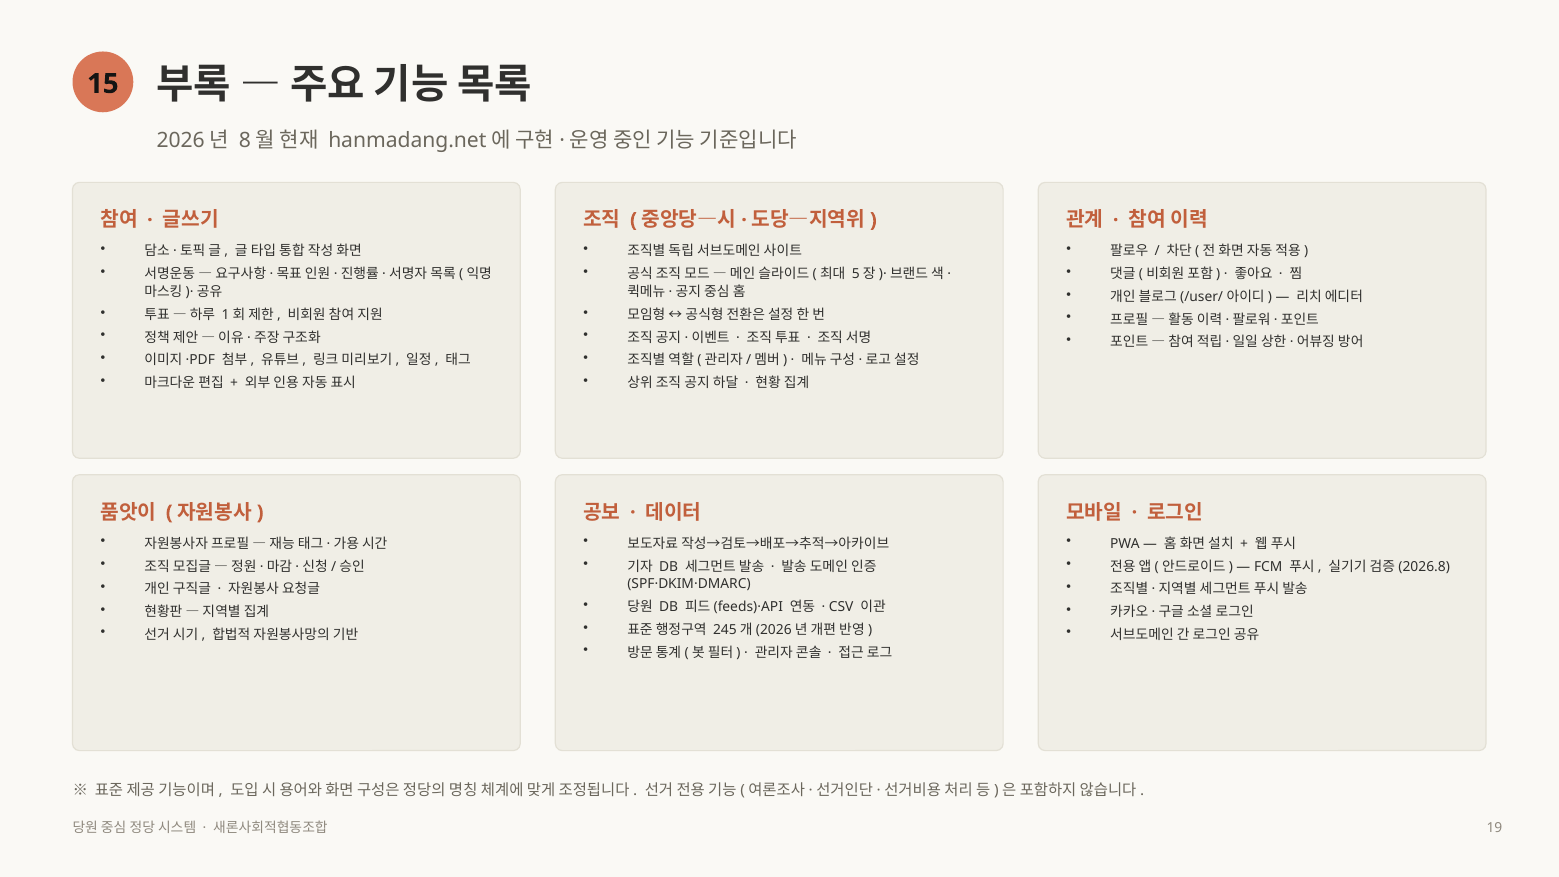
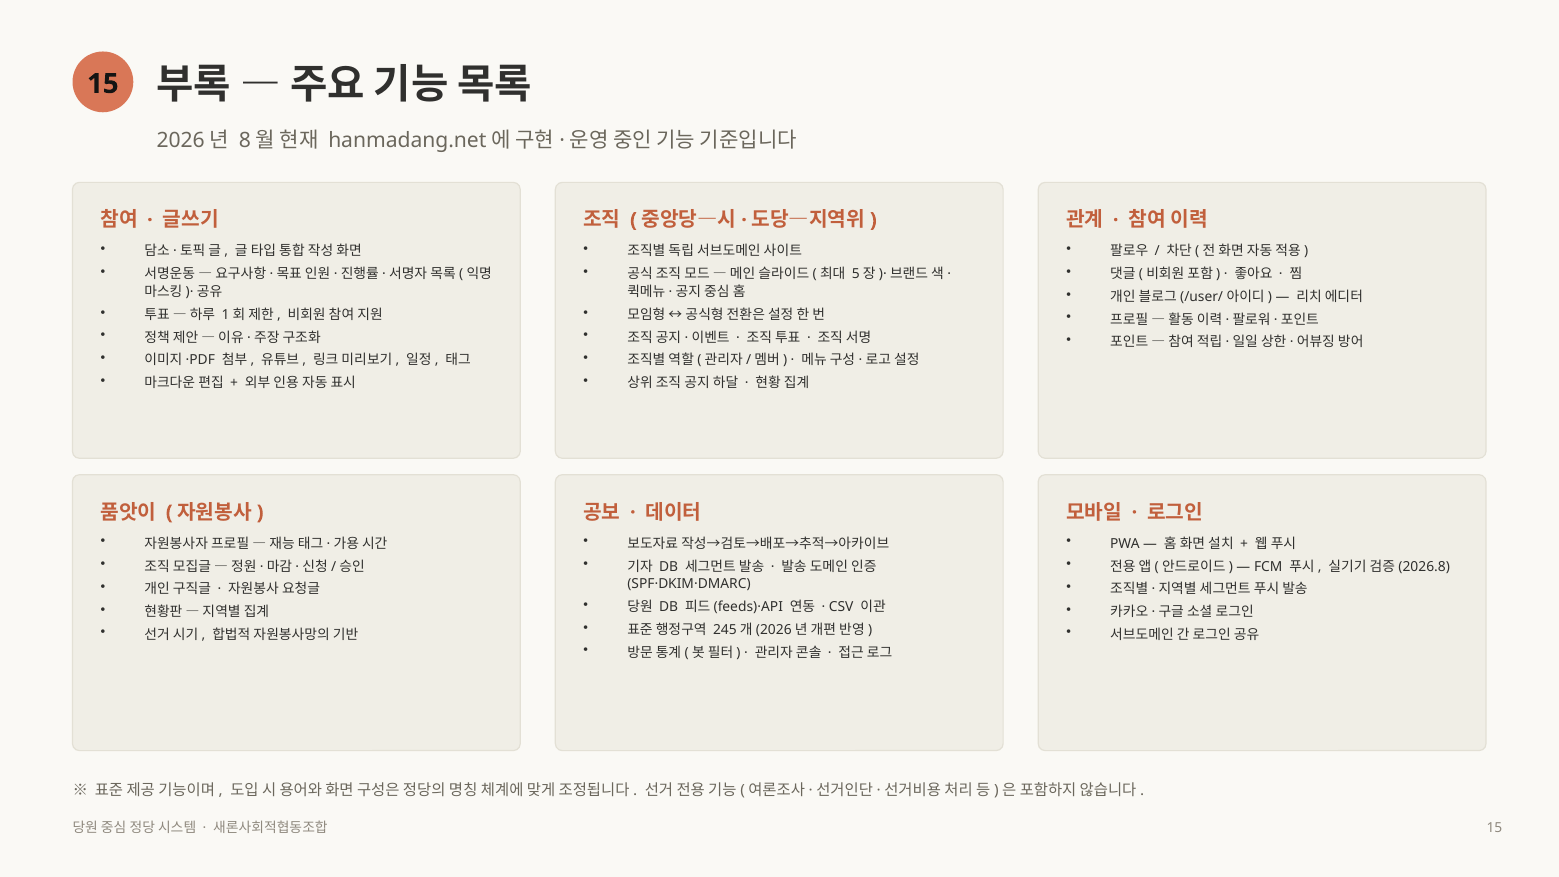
19: 19 -> 15 (1495, 828)
